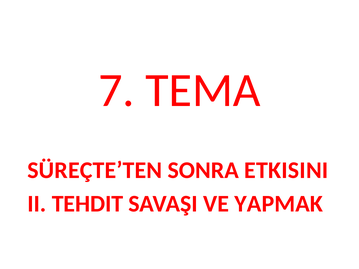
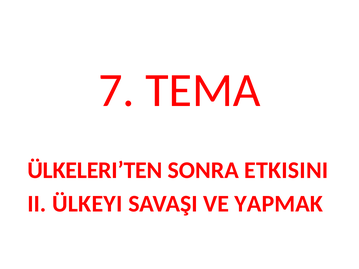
SÜREÇTE’TEN: SÜREÇTE’TEN -> ÜLKELERI’TEN (95, 170)
TEHDIT: TEHDIT -> ÜLKEYI (87, 204)
